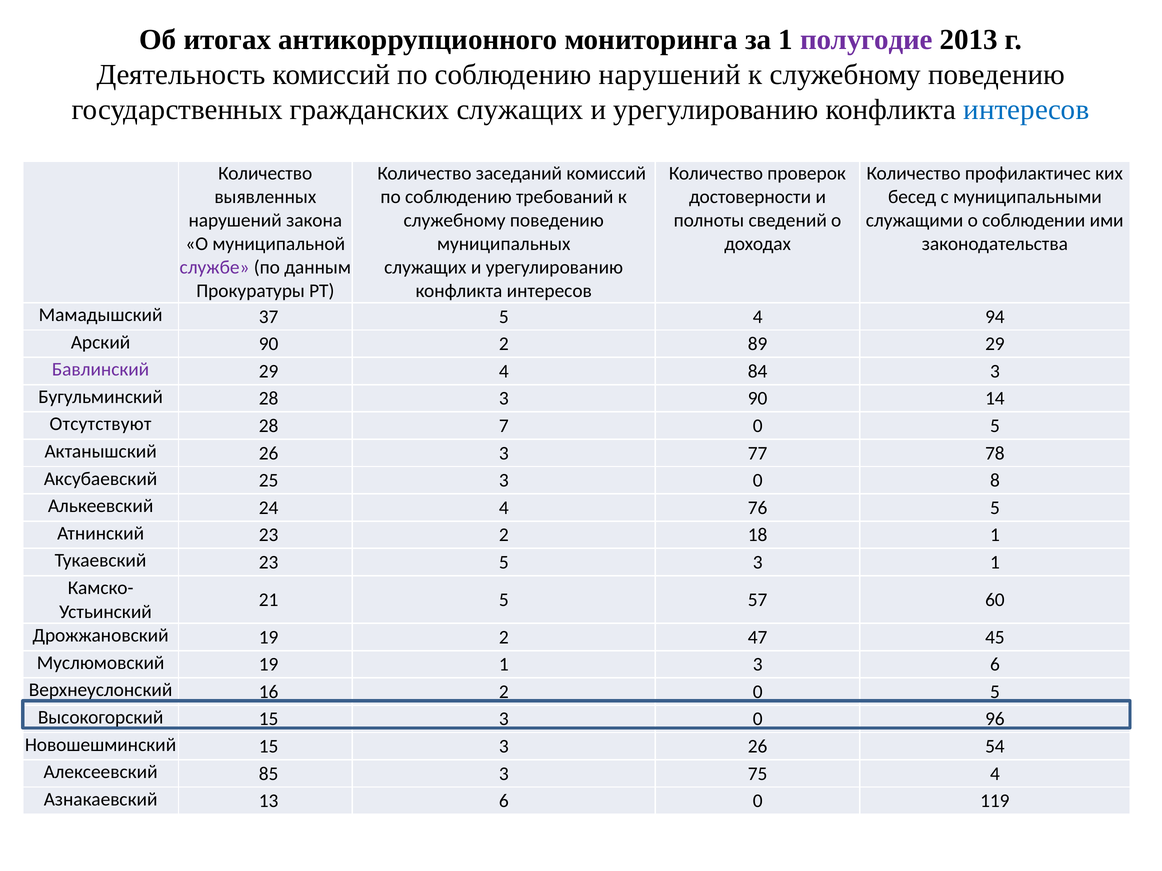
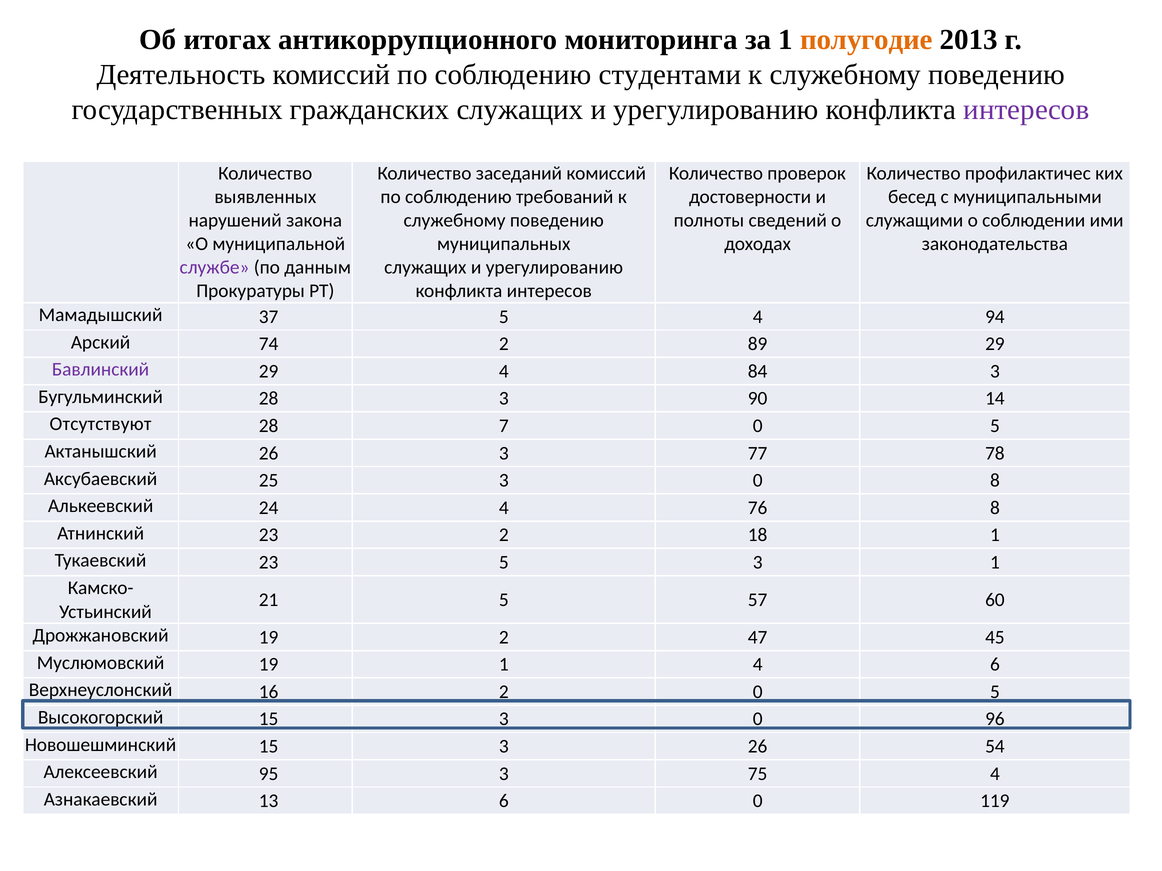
полугодие colour: purple -> orange (866, 40)
соблюдению нарушений: нарушений -> студентами (670, 75)
интересов colour: blue -> purple (1026, 110)
Арский 90: 90 -> 74 (269, 344)
76 5: 5 -> 8 (995, 508)
1 3: 3 -> 4 (758, 665)
85: 85 -> 95 (269, 774)
